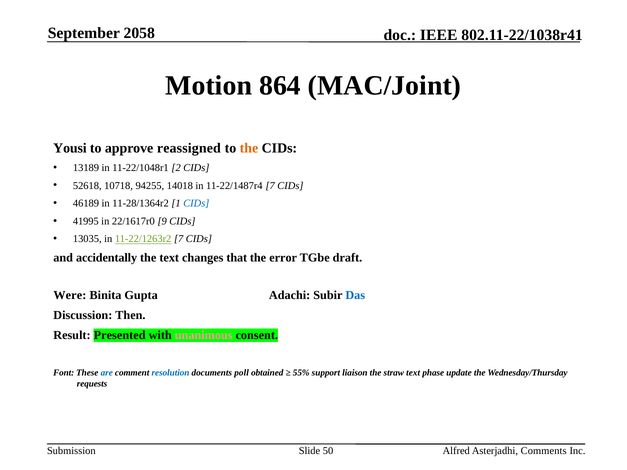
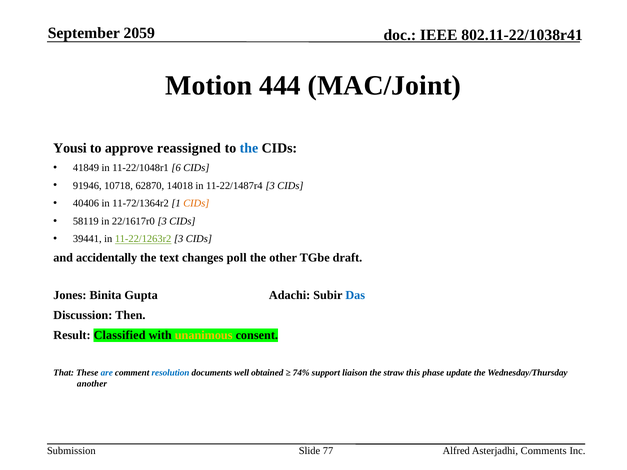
2058: 2058 -> 2059 (139, 33)
864: 864 -> 444 (280, 85)
the colour: orange -> blue (249, 148)
13189: 13189 -> 41849 (86, 168)
2: 2 -> 6 (176, 168)
52618: 52618 -> 91946 (87, 186)
94255: 94255 -> 62870 (150, 186)
11-22/1487r4 7: 7 -> 3 (270, 186)
46189: 46189 -> 40406 (86, 203)
11-28/1364r2: 11-28/1364r2 -> 11-72/1364r2 (140, 203)
CIDs colour: blue -> orange (196, 203)
41995: 41995 -> 58119 (86, 221)
22/1617r0 9: 9 -> 3 (162, 221)
13035: 13035 -> 39441 (87, 239)
11-22/1263r2 7: 7 -> 3 (179, 239)
that: that -> poll (237, 258)
error: error -> other (283, 258)
Were: Were -> Jones (70, 296)
Presented: Presented -> Classified (120, 335)
unanimous colour: pink -> yellow (204, 335)
Font: Font -> That (64, 373)
poll: poll -> well (242, 373)
55%: 55% -> 74% (301, 373)
straw text: text -> this (413, 373)
requests: requests -> another (92, 384)
50: 50 -> 77 (328, 451)
